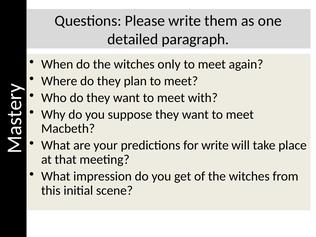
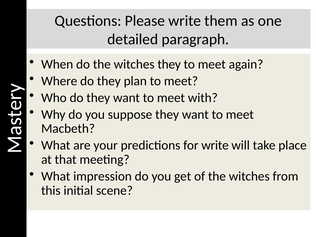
witches only: only -> they (169, 64)
